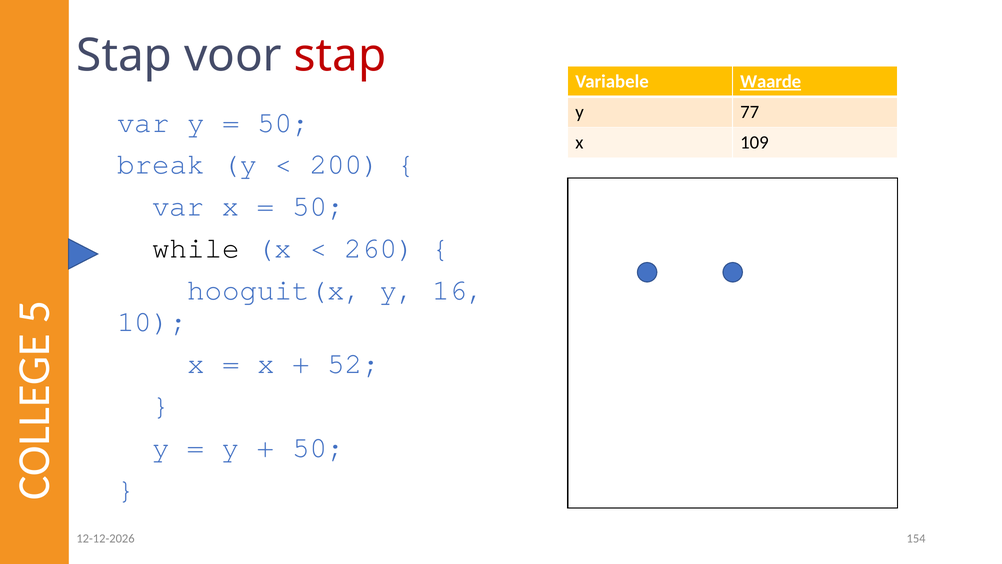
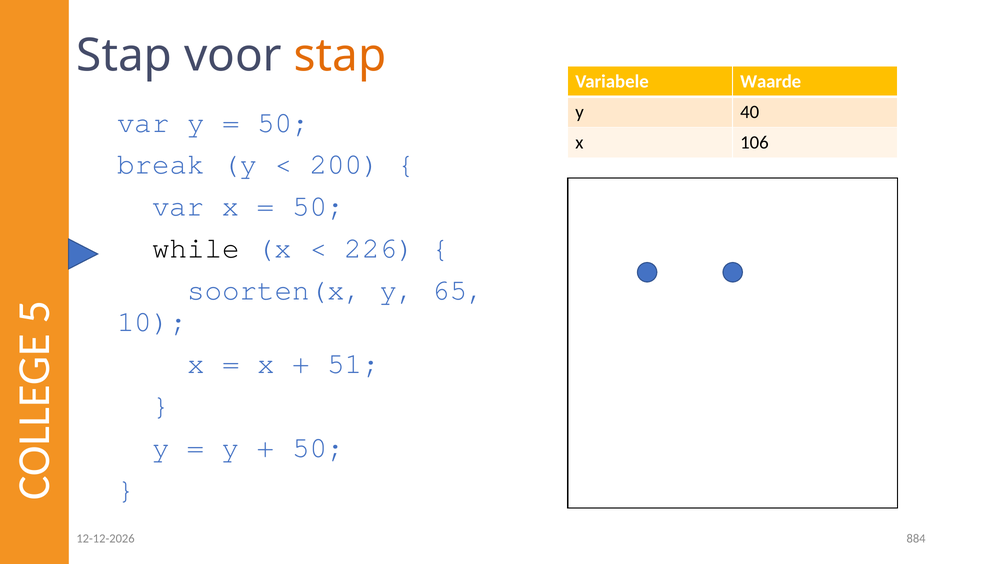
stap colour: red -> orange (340, 56)
Waarde underline: present -> none (771, 82)
77: 77 -> 40 (750, 112)
109: 109 -> 106 (754, 143)
260: 260 -> 226 (380, 248)
hooguit(x: hooguit(x -> soorten(x (275, 290)
16: 16 -> 65 (458, 290)
52: 52 -> 51 (353, 364)
154: 154 -> 884 (916, 538)
